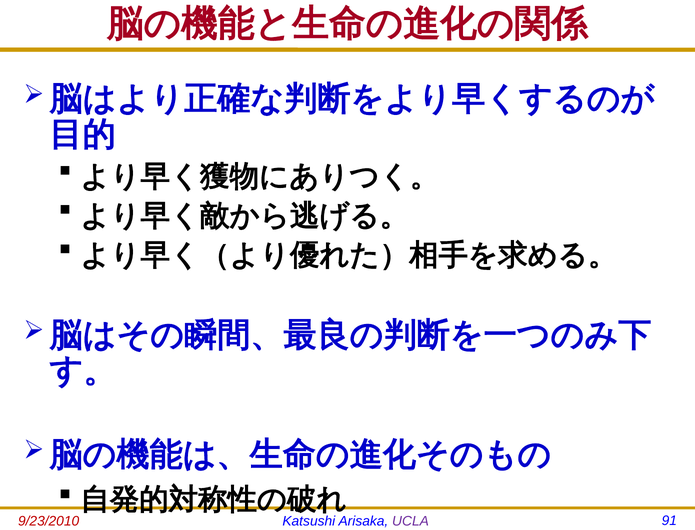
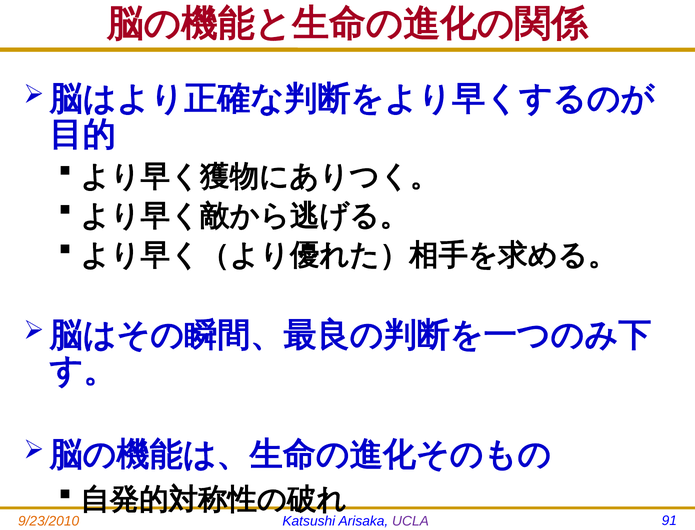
9/23/2010 colour: red -> orange (49, 521)
